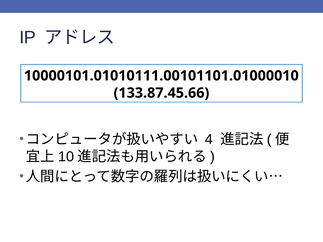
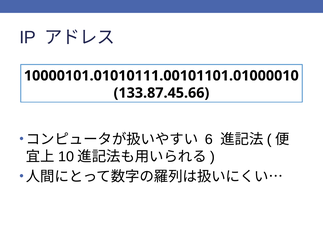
4: 4 -> 6 (209, 140)
